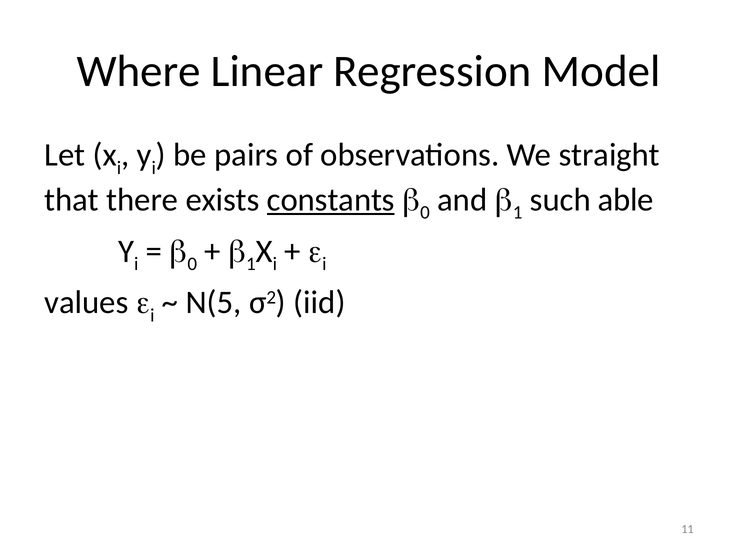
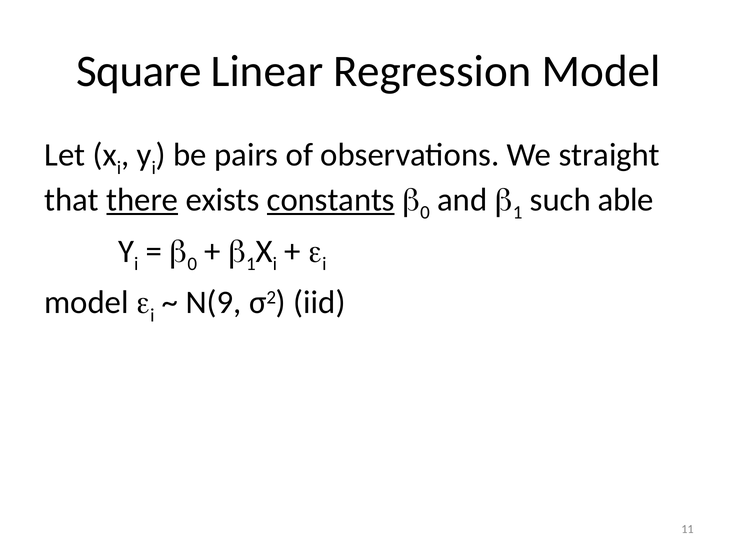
Where: Where -> Square (139, 71)
there underline: none -> present (142, 200)
values: values -> model (86, 302)
N(5: N(5 -> N(9 (214, 302)
